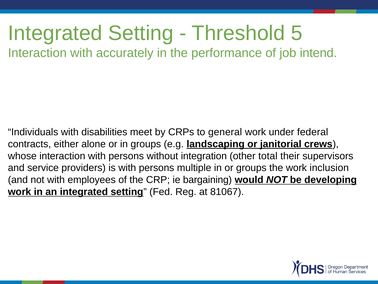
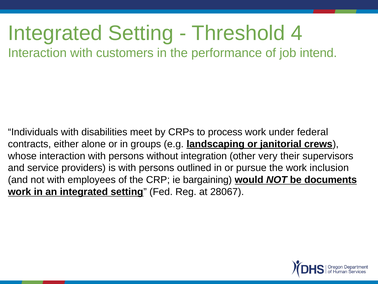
5: 5 -> 4 (297, 33)
accurately: accurately -> customers (125, 53)
general: general -> process (225, 132)
total: total -> very (268, 156)
multiple: multiple -> outlined (194, 168)
or groups: groups -> pursue (251, 168)
developing: developing -> documents (331, 180)
81067: 81067 -> 28067 (227, 192)
